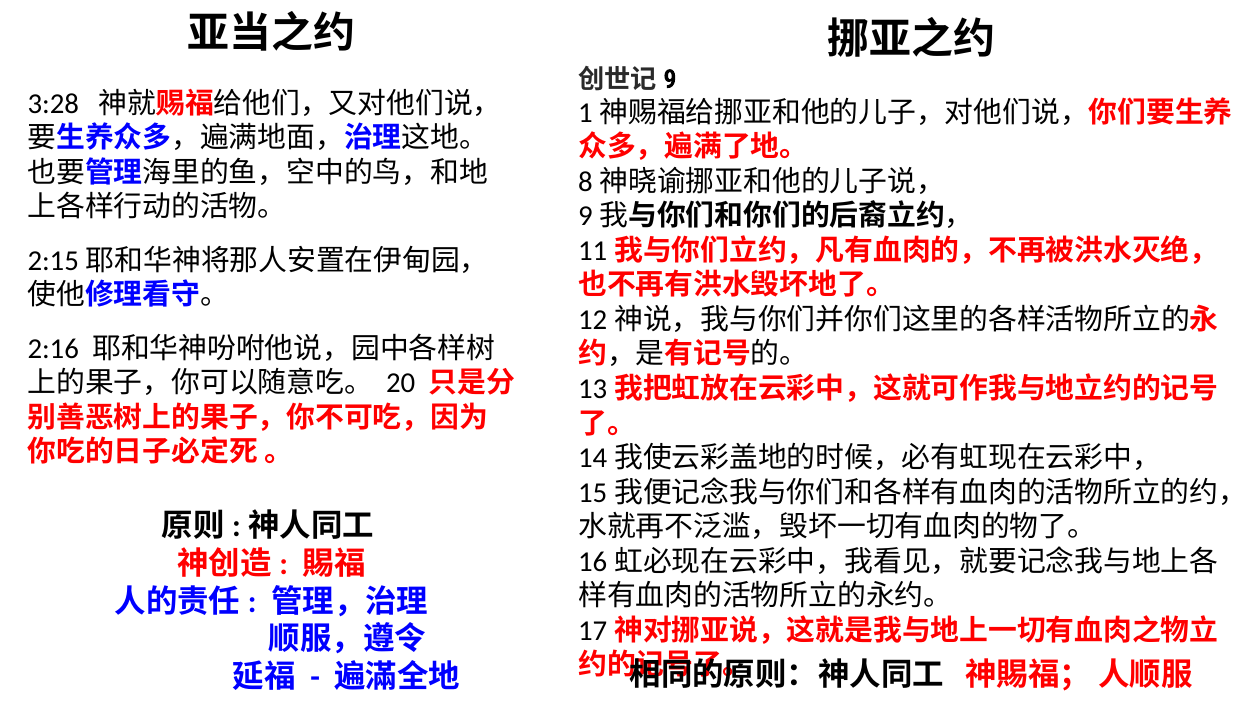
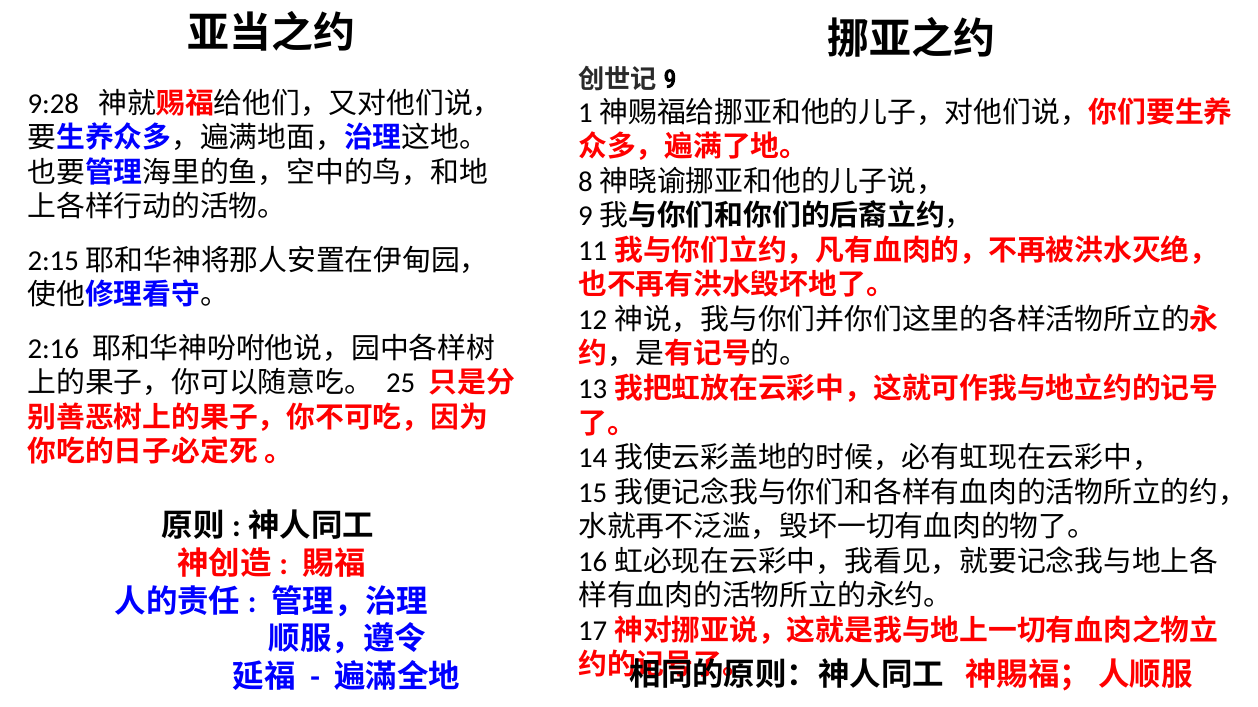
3:28: 3:28 -> 9:28 (53, 104)
20: 20 -> 25 (401, 384)
